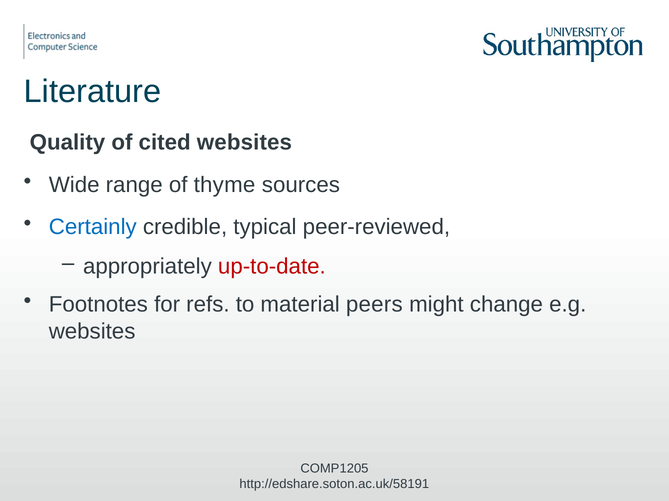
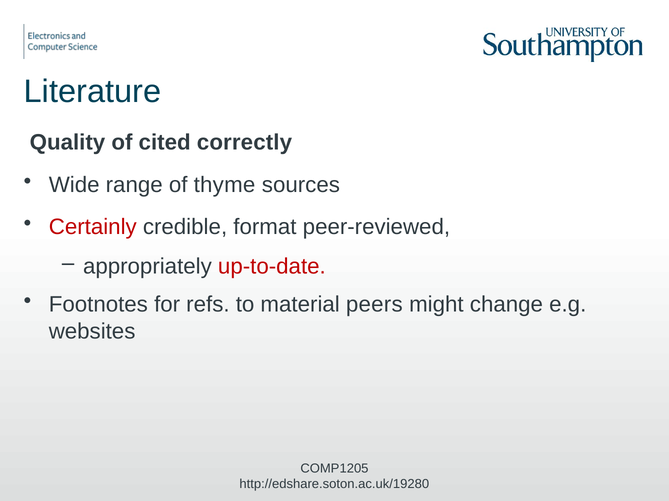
cited websites: websites -> correctly (244, 143)
Certainly colour: blue -> red (93, 227)
typical: typical -> format (265, 227)
http://edshare.soton.ac.uk/58191: http://edshare.soton.ac.uk/58191 -> http://edshare.soton.ac.uk/19280 (334, 485)
